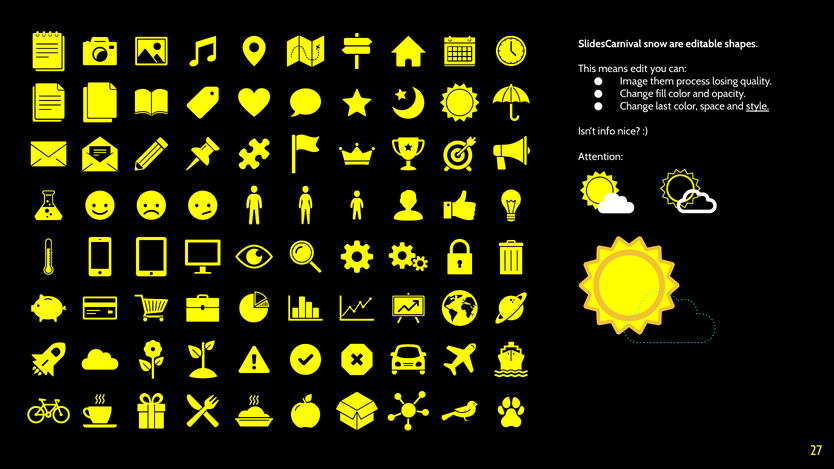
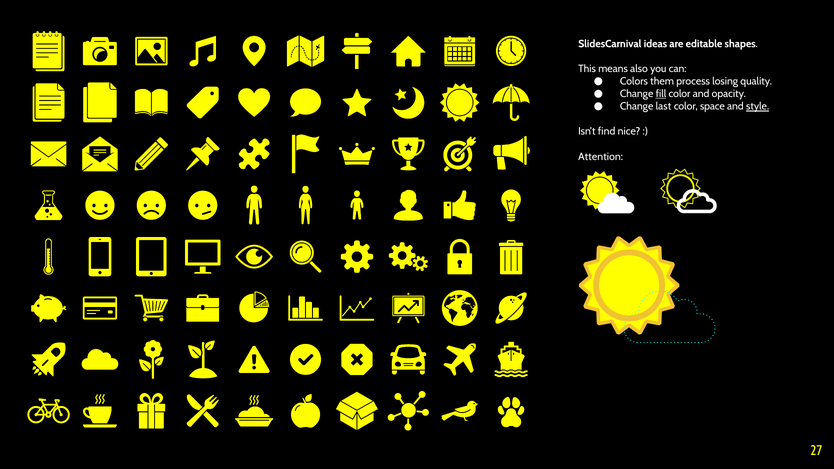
snow: snow -> ideas (655, 44)
edit: edit -> also (639, 69)
Image: Image -> Colors (634, 81)
fill underline: none -> present (661, 94)
info: info -> find (607, 132)
